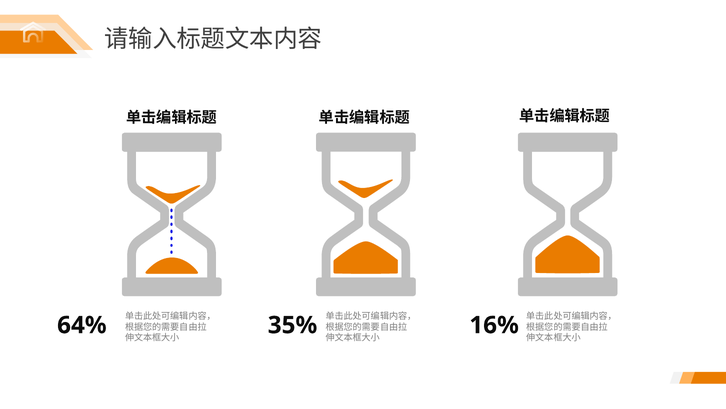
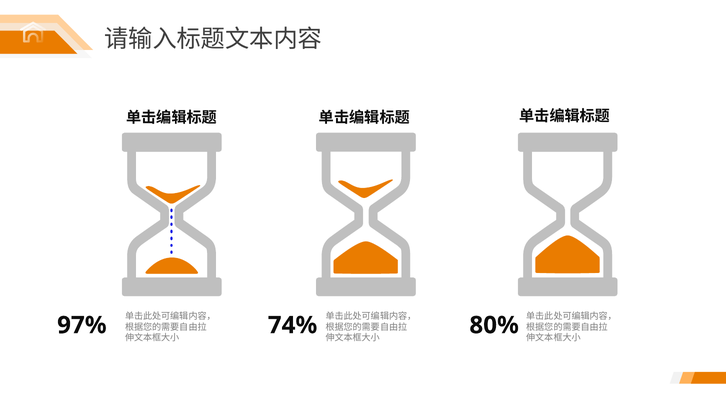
64%: 64% -> 97% (82, 325)
35%: 35% -> 74% (293, 325)
16%: 16% -> 80% (494, 325)
